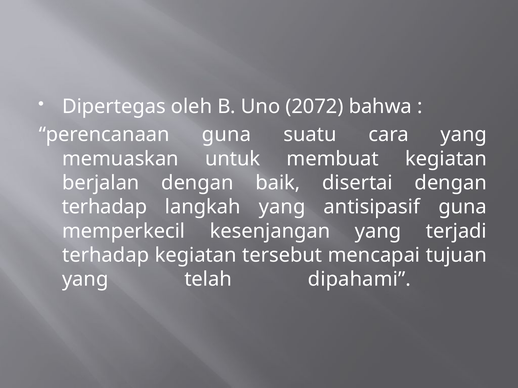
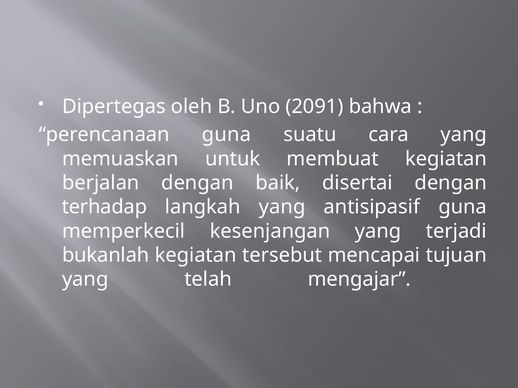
2072: 2072 -> 2091 (314, 107)
terhadap: terhadap -> bukanlah (106, 255)
dipahami: dipahami -> mengajar (359, 280)
